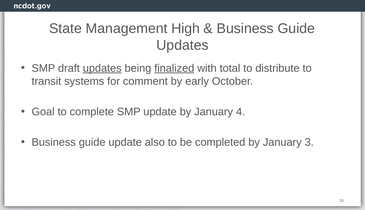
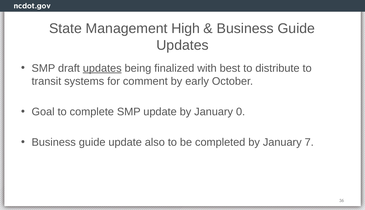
finalized underline: present -> none (174, 68)
total: total -> best (230, 68)
4: 4 -> 0 (241, 112)
3: 3 -> 7 (309, 143)
